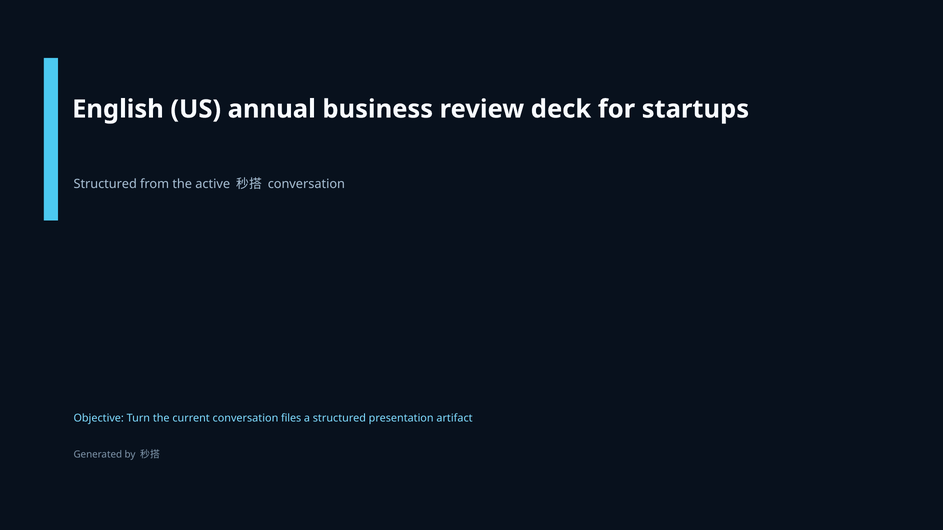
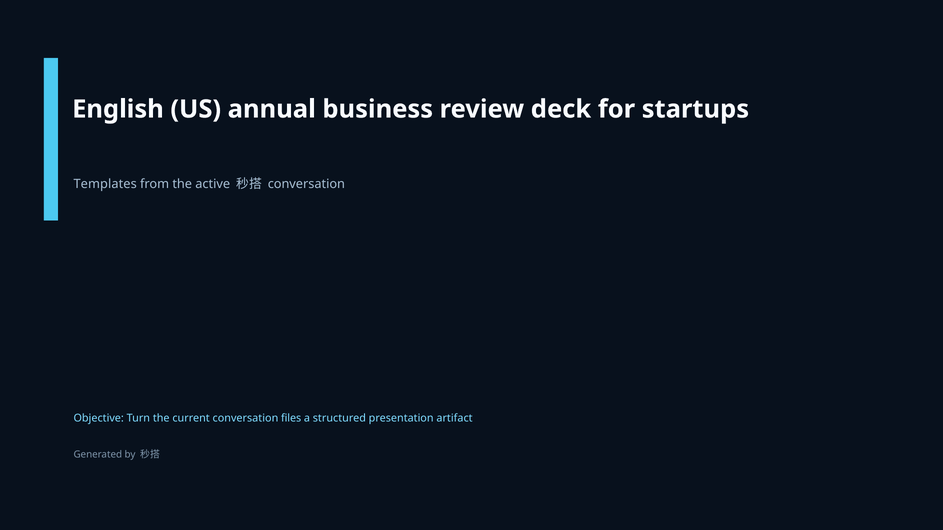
Structured: Structured -> Templates (105, 184)
